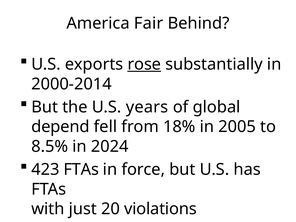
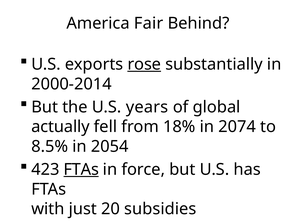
depend: depend -> actually (60, 127)
2005: 2005 -> 2074 (237, 127)
2024: 2024 -> 2054 (110, 146)
FTAs underline: none -> present (81, 169)
violations: violations -> subsidies (160, 209)
